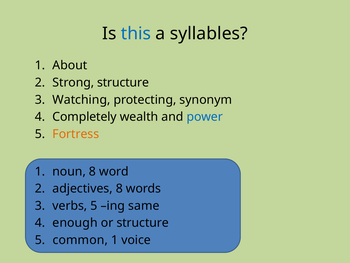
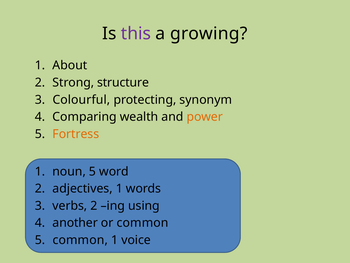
this colour: blue -> purple (136, 34)
syllables: syllables -> growing (209, 34)
Watching: Watching -> Colourful (81, 100)
Completely: Completely -> Comparing (85, 117)
power colour: blue -> orange (205, 117)
noun 8: 8 -> 5 (92, 171)
adjectives 8: 8 -> 1 (119, 188)
verbs 5: 5 -> 2 (94, 205)
same: same -> using (144, 205)
enough: enough -> another (75, 223)
or structure: structure -> common (143, 223)
